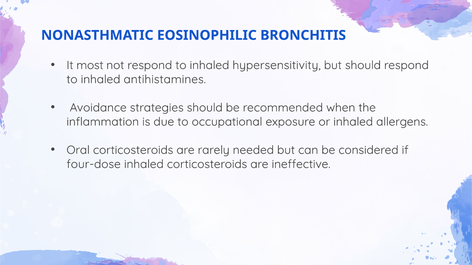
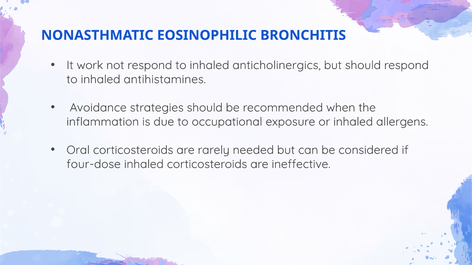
most: most -> work (90, 65)
hypersensitivity: hypersensitivity -> anticholinergics (277, 65)
